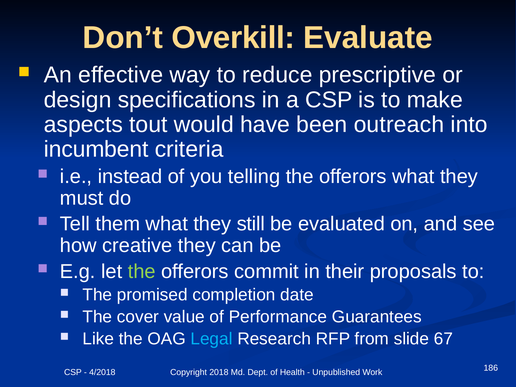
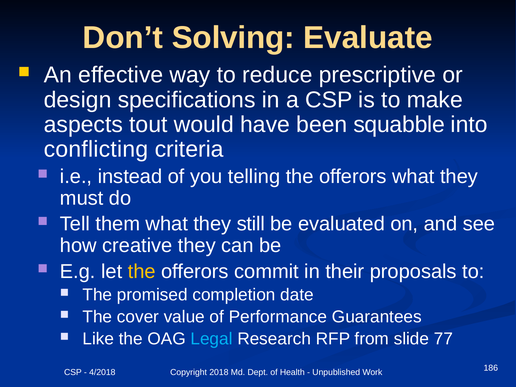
Overkill: Overkill -> Solving (233, 38)
outreach: outreach -> squabble (399, 125)
incumbent: incumbent -> conflicting (96, 149)
the colour: light green -> yellow (142, 271)
67: 67 -> 77 (443, 339)
